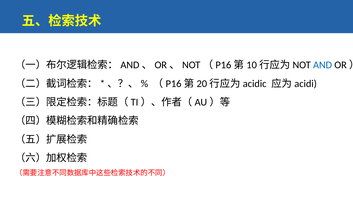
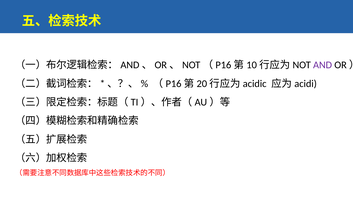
AND colour: blue -> purple (323, 65)
